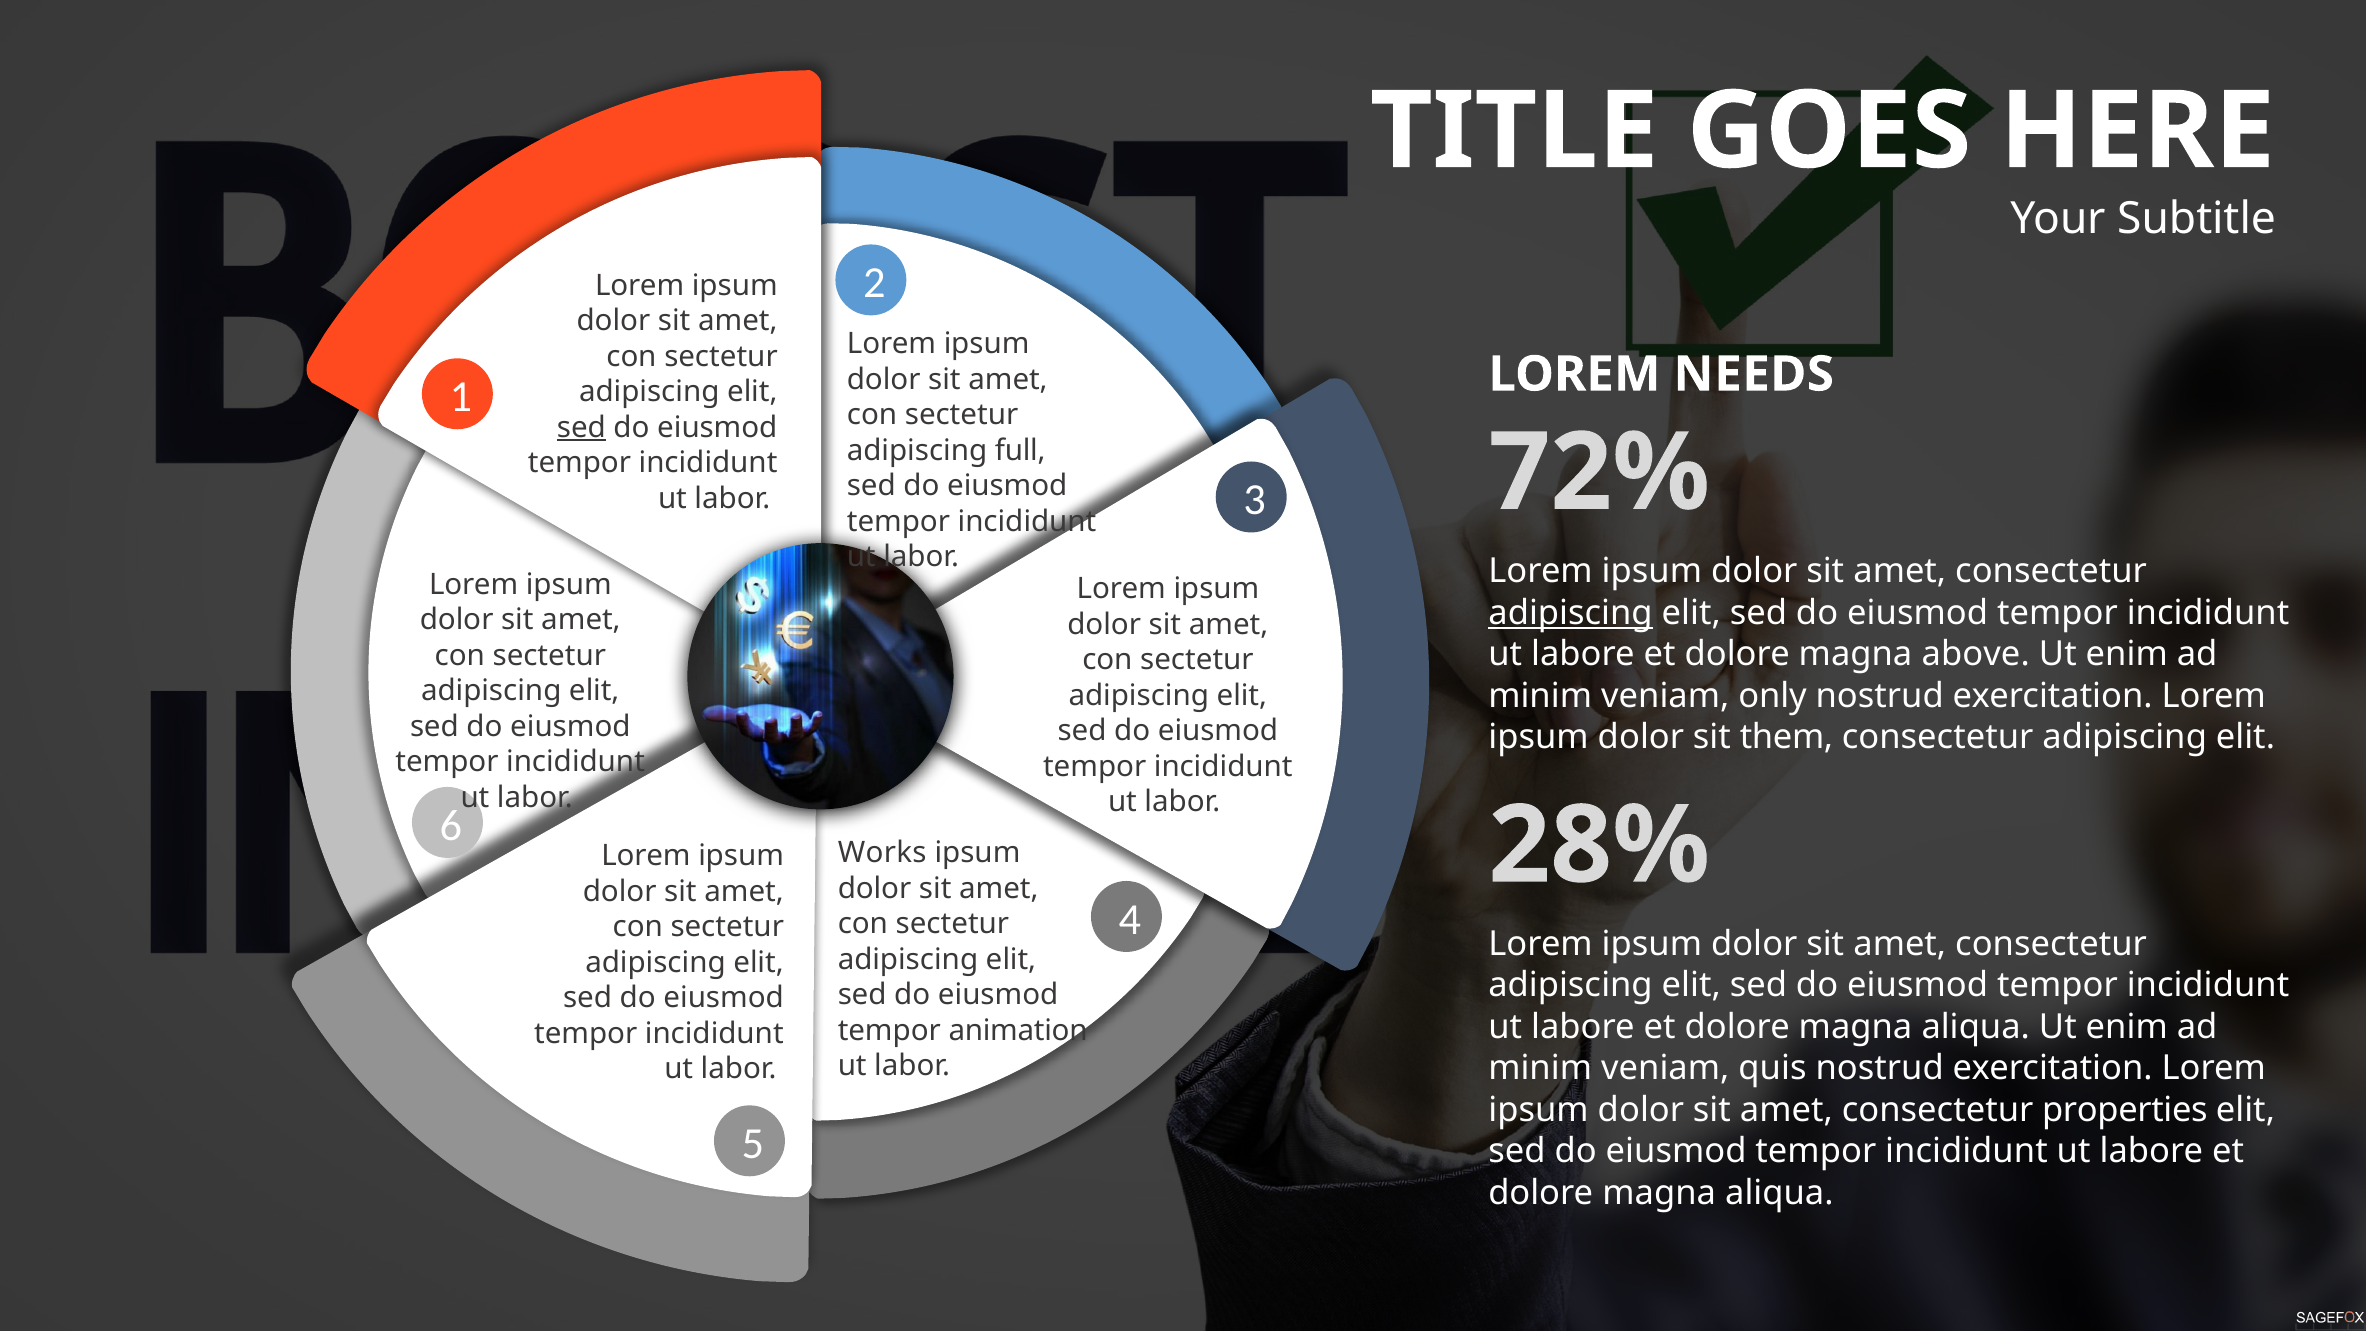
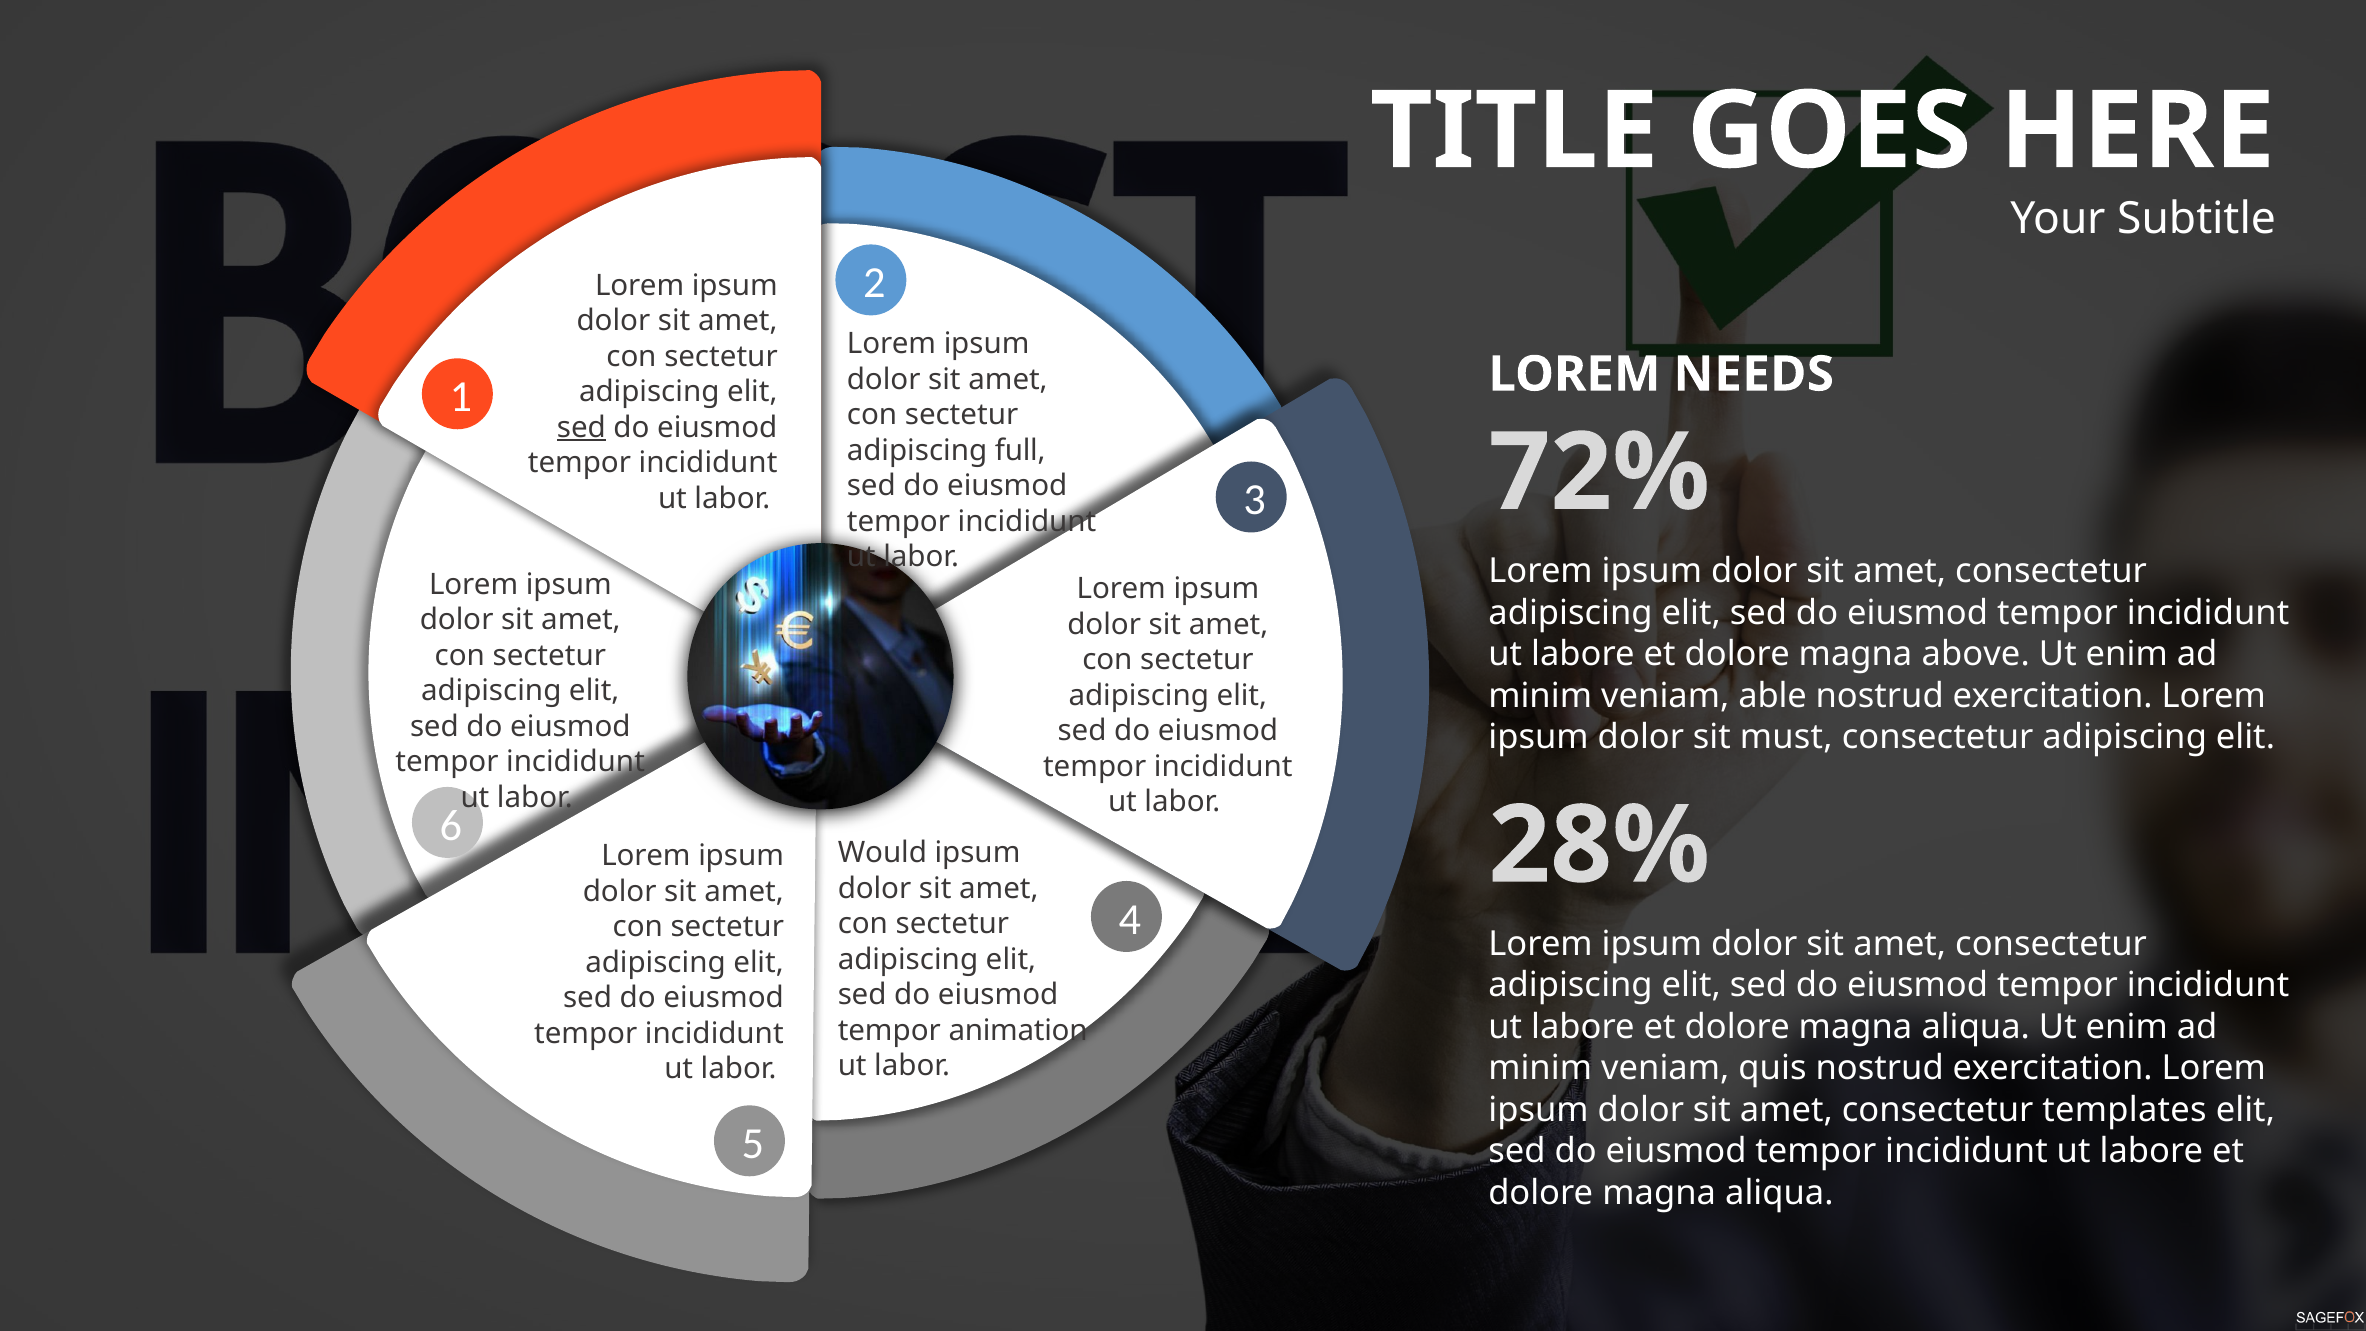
adipiscing underline: present -> none (1571, 613)
only: only -> able (1773, 696)
them: them -> must (1786, 737)
Works: Works -> Would (882, 853)
properties: properties -> templates (2125, 1110)
